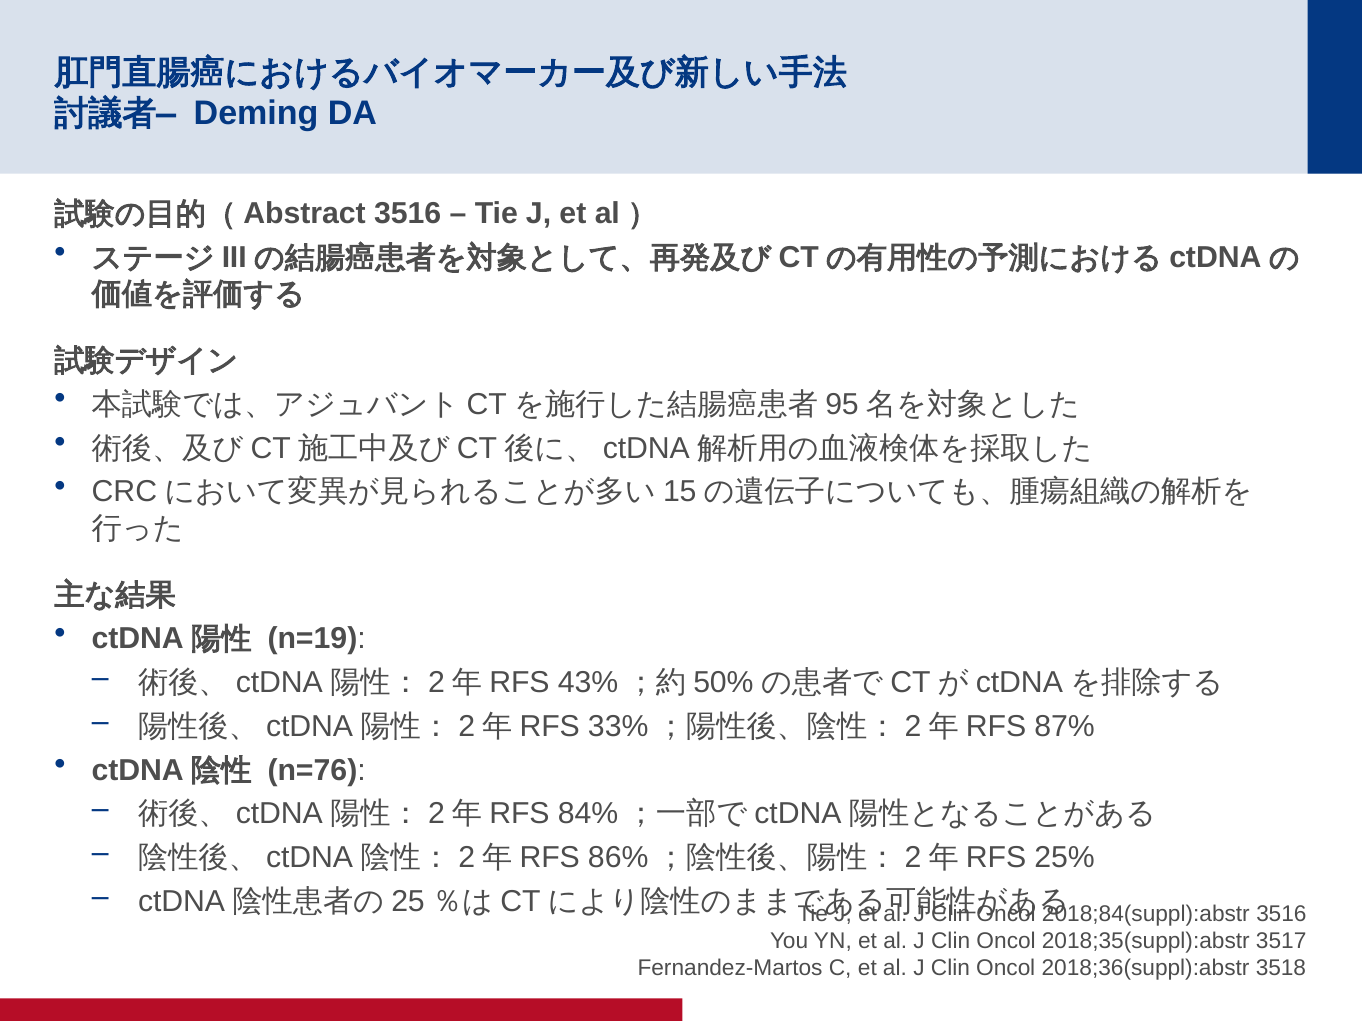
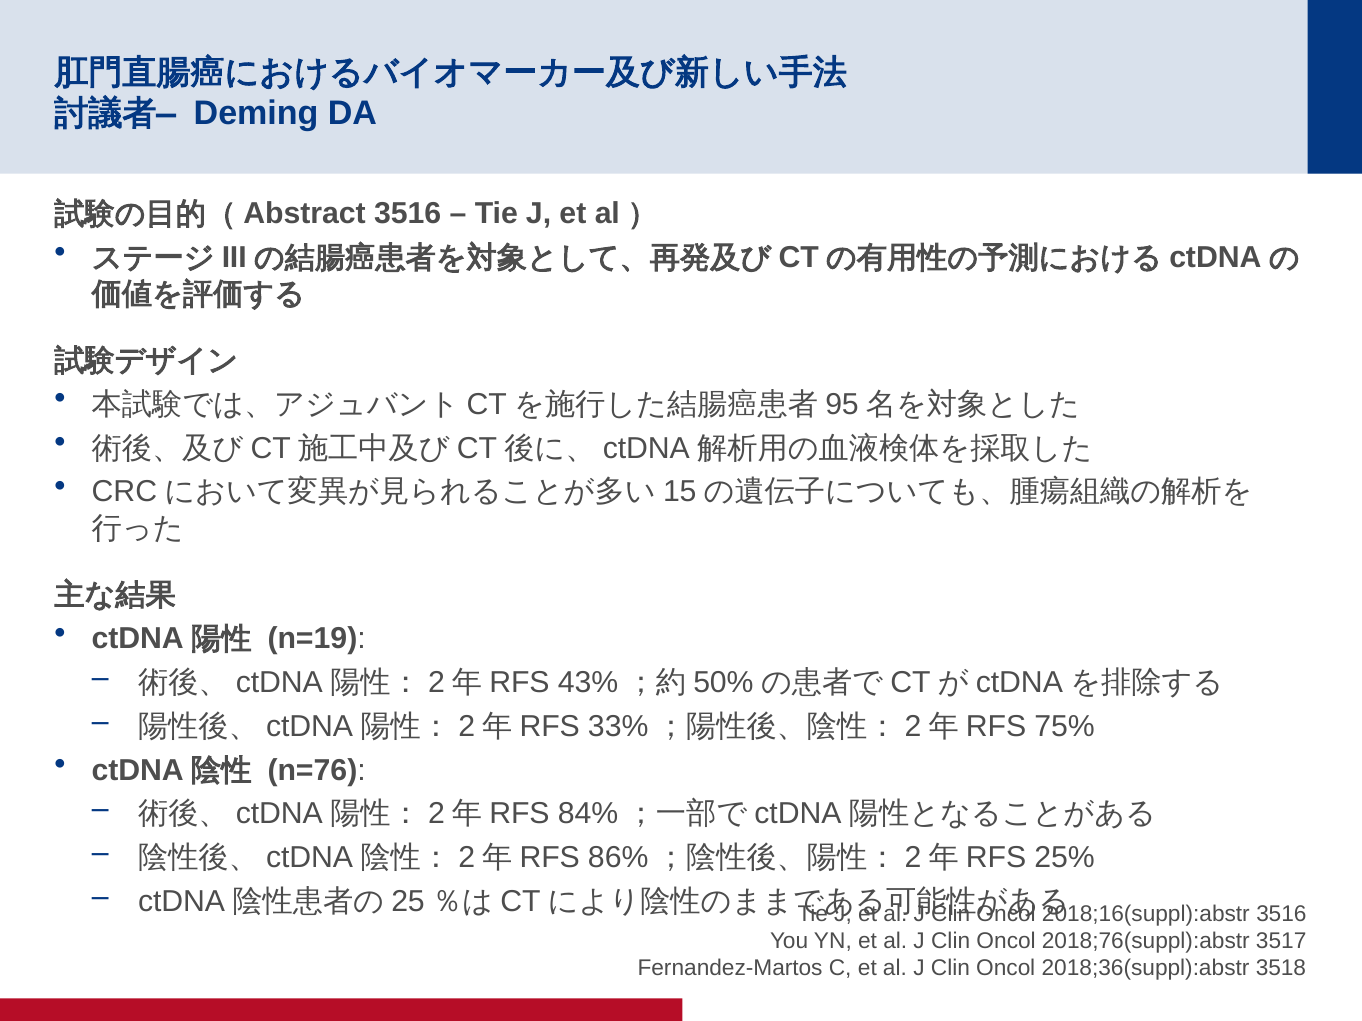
87%: 87% -> 75% (1065, 727)
2018;84(suppl):abstr: 2018;84(suppl):abstr -> 2018;16(suppl):abstr (1146, 914)
2018;35(suppl):abstr: 2018;35(suppl):abstr -> 2018;76(suppl):abstr (1146, 941)
